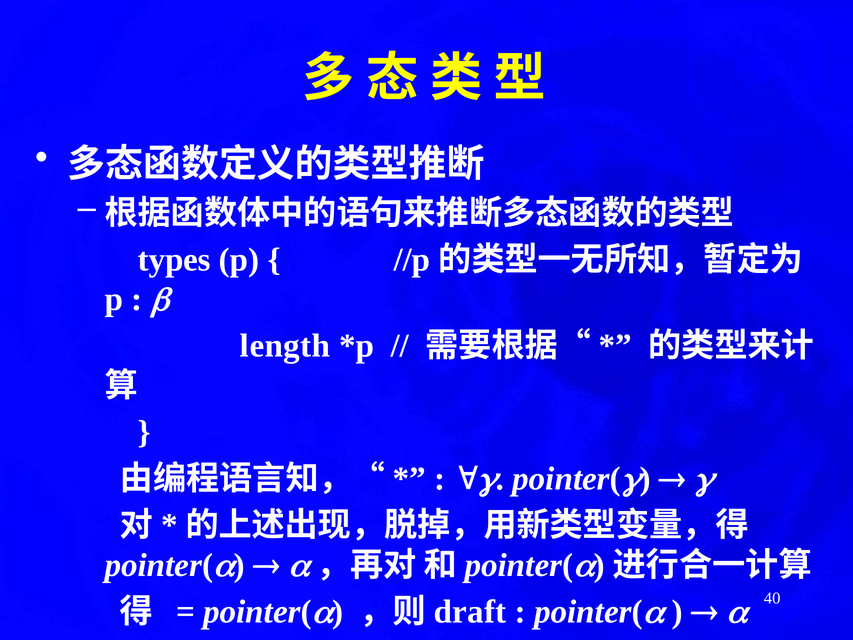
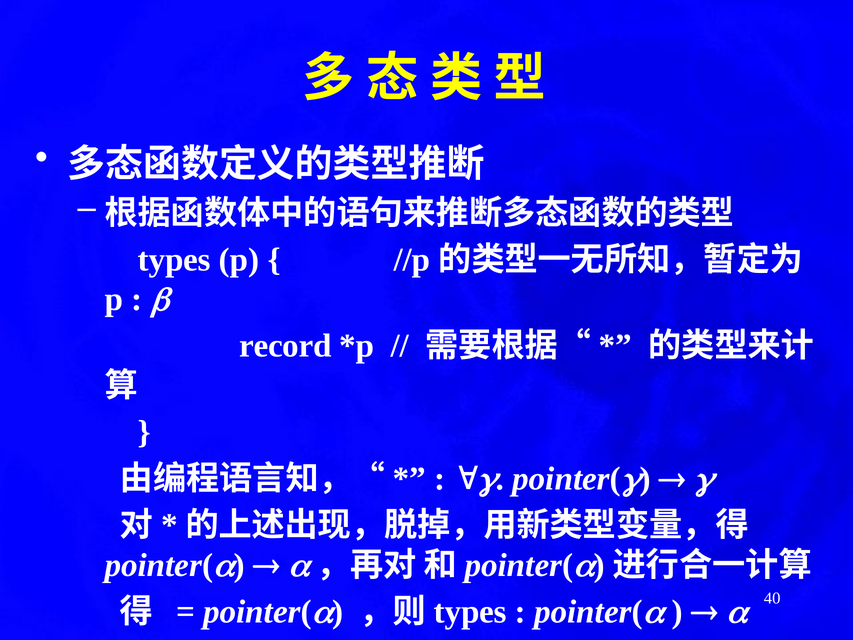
length: length -> record (285, 346)
draft: draft -> types (470, 611)
